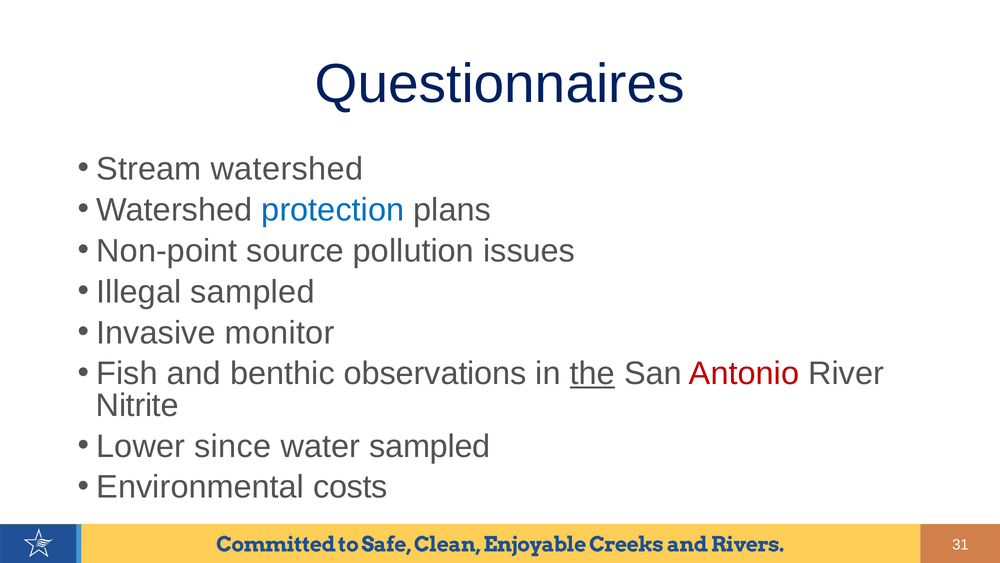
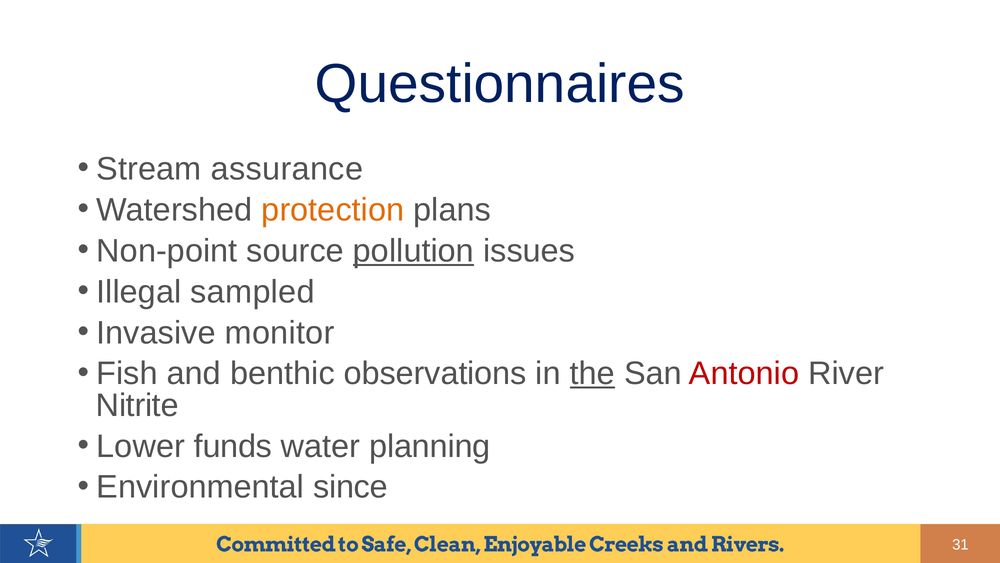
Stream watershed: watershed -> assurance (287, 169)
protection colour: blue -> orange (333, 210)
pollution underline: none -> present (413, 251)
since: since -> funds (233, 446)
water sampled: sampled -> planning (430, 446)
costs: costs -> since (350, 487)
